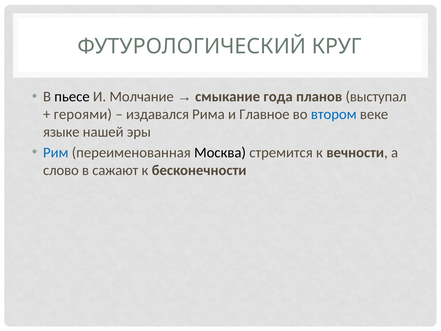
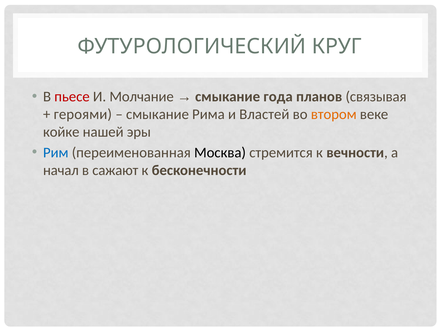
пьесе colour: black -> red (72, 97)
выступал: выступал -> связывая (376, 97)
издавался: издавался -> смыкание (157, 114)
Главное: Главное -> Властей (264, 114)
втором colour: blue -> orange (334, 114)
языке: языке -> койке (61, 132)
слово: слово -> начал (61, 170)
